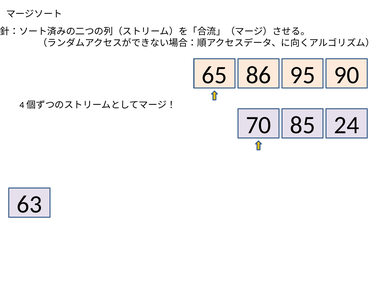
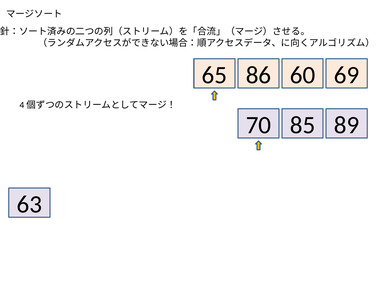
95: 95 -> 60 (303, 75)
90: 90 -> 69 (347, 75)
24: 24 -> 89 (347, 125)
